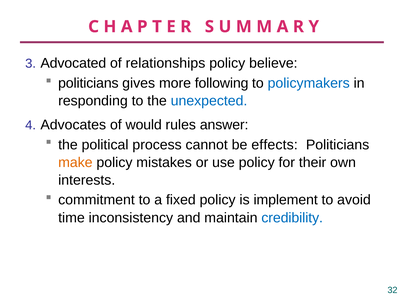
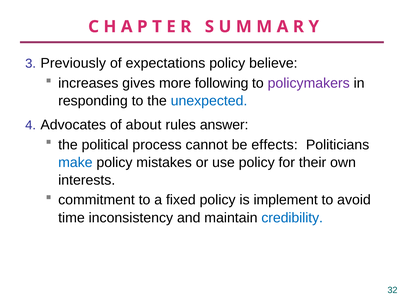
Advocated: Advocated -> Previously (73, 63)
relationships: relationships -> expectations (165, 63)
politicians: politicians -> increases (88, 83)
policymakers colour: blue -> purple (309, 83)
would: would -> about (144, 125)
make colour: orange -> blue (75, 163)
